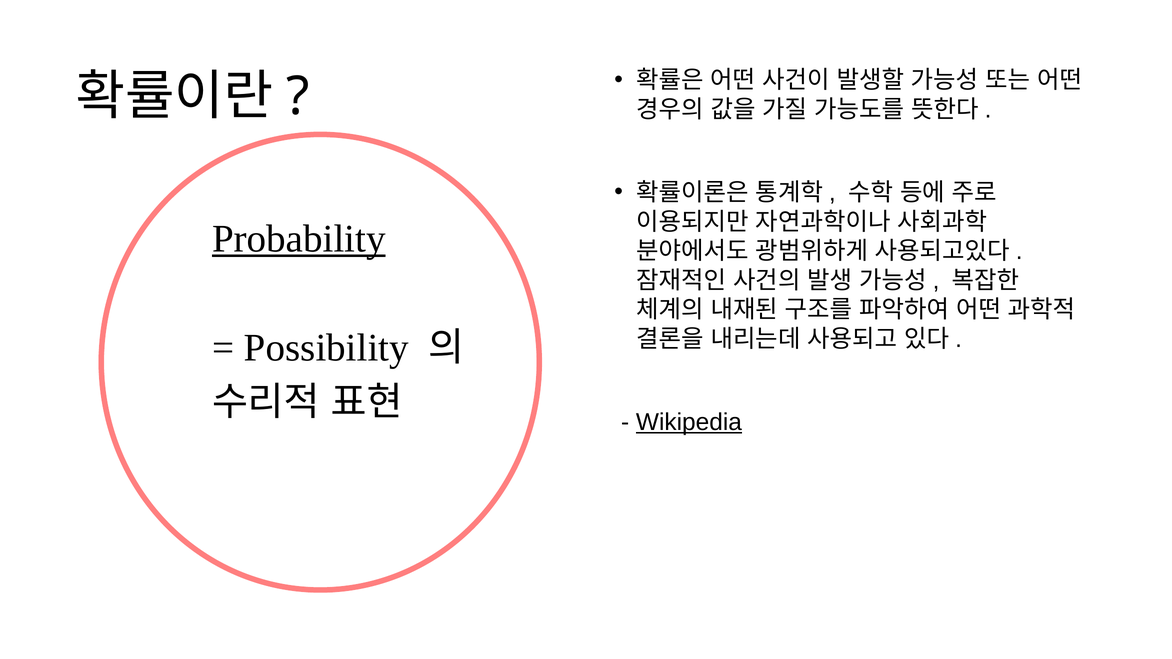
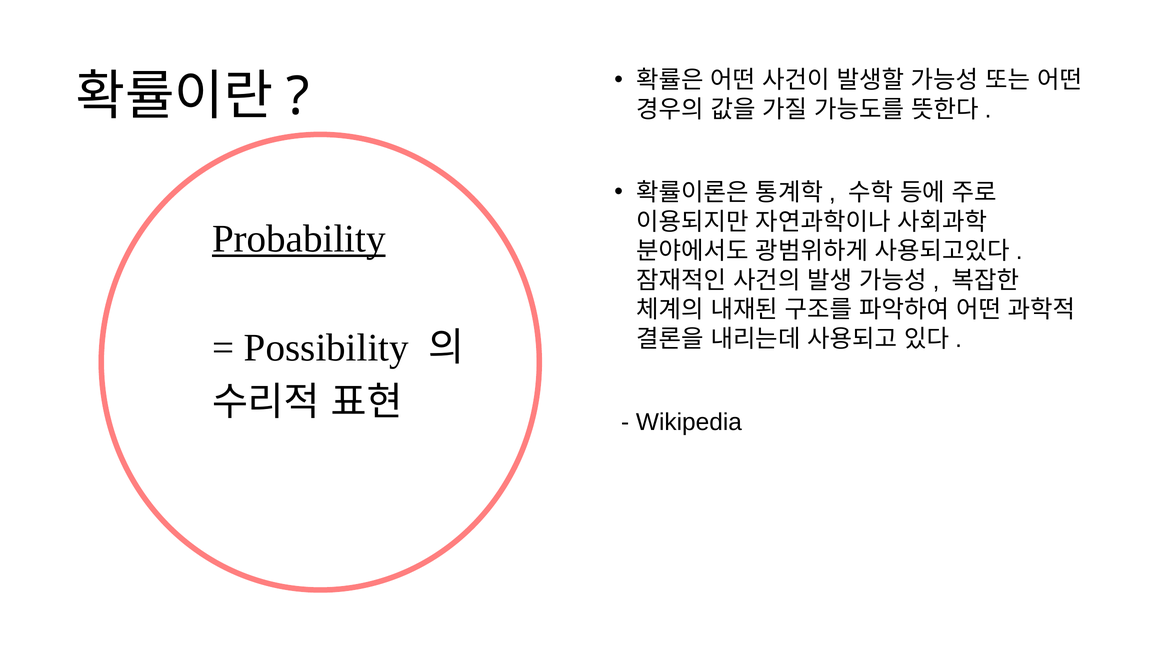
Wikipedia underline: present -> none (689, 422)
